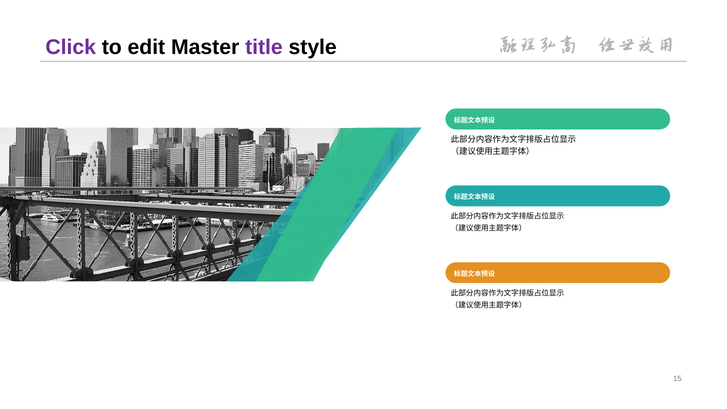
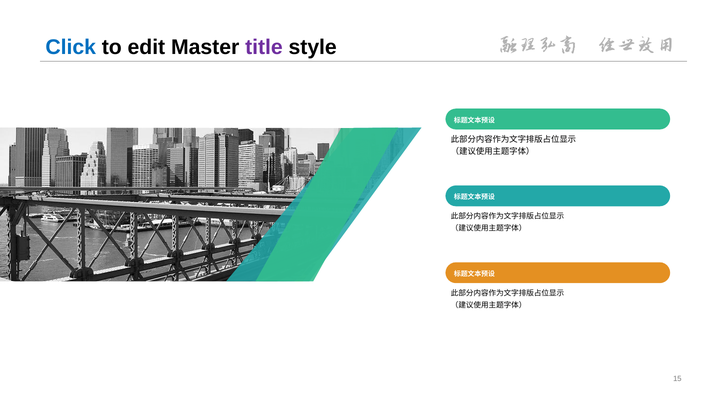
Click colour: purple -> blue (71, 47)
